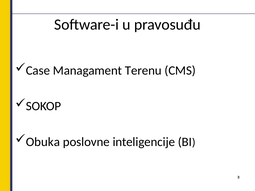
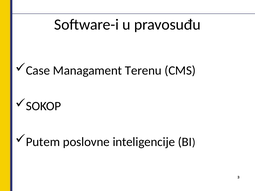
Obuka: Obuka -> Putem (43, 142)
